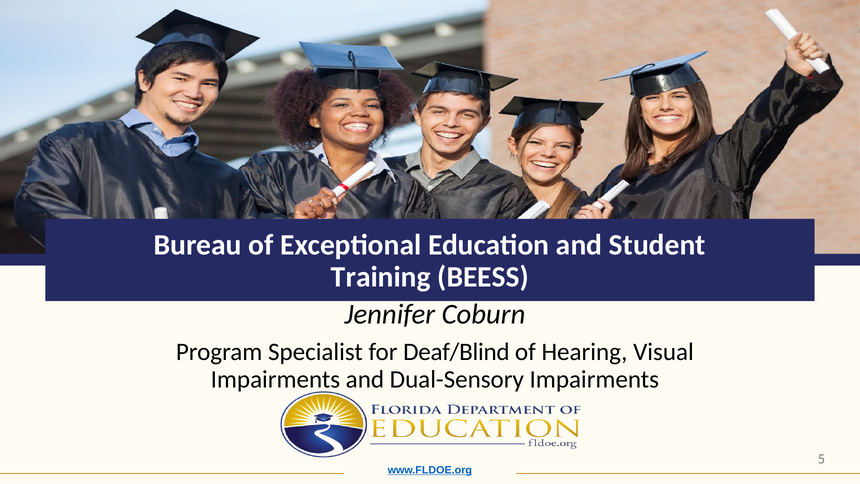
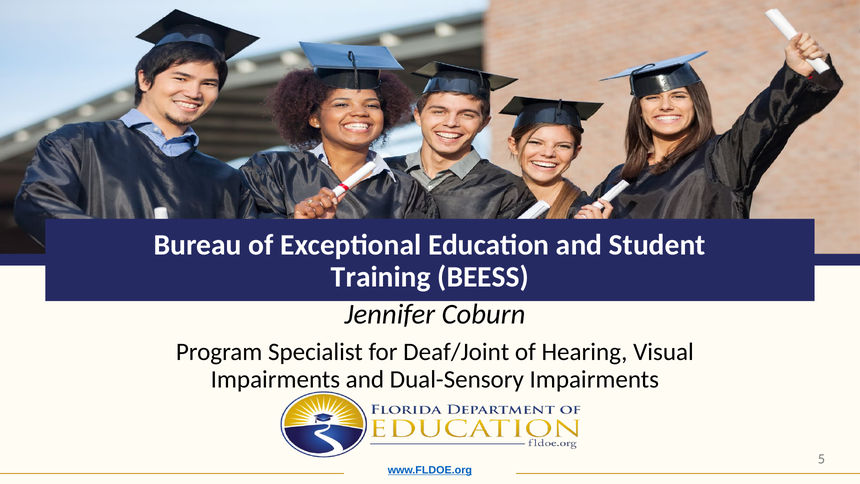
Deaf/Blind: Deaf/Blind -> Deaf/Joint (456, 352)
